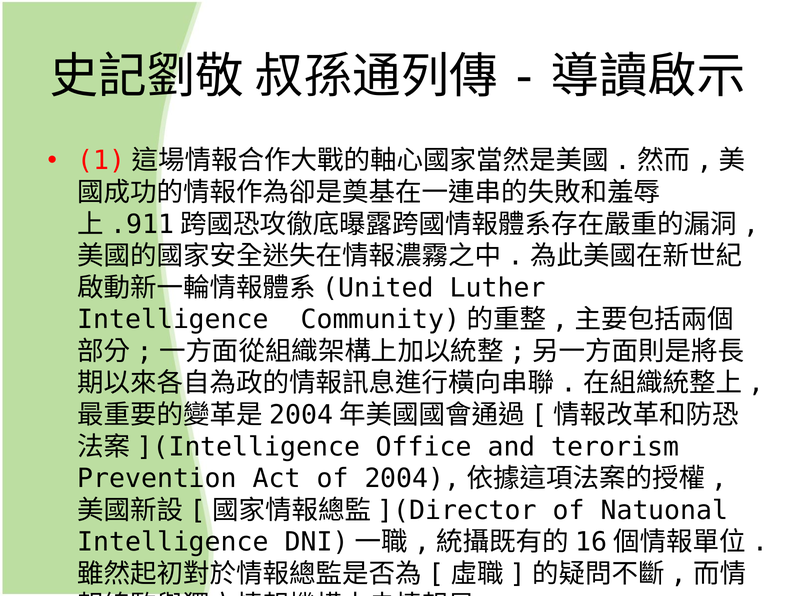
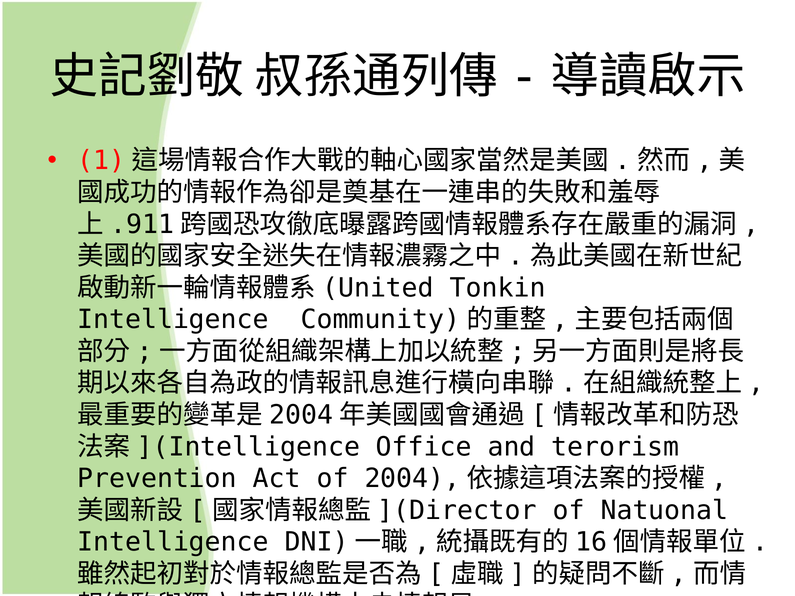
Luther: Luther -> Tonkin (498, 288)
